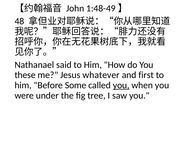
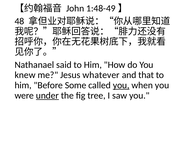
these: these -> knew (25, 75)
first: first -> that (146, 75)
under underline: none -> present (47, 95)
